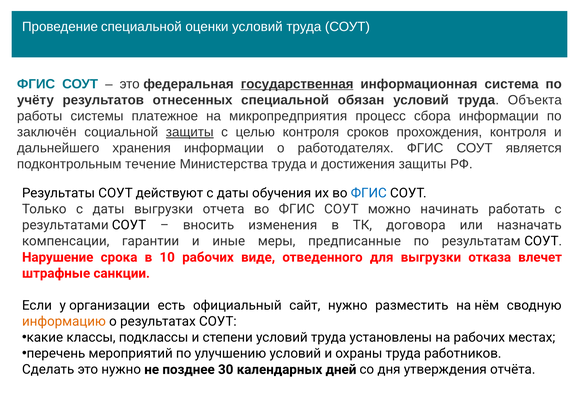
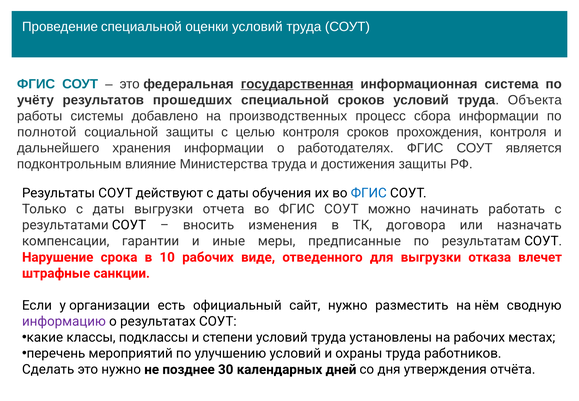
отнесенных: отнесенных -> прошедших (192, 100)
специальной обязан: обязан -> сроков (361, 100)
платежное: платежное -> добавлено (165, 116)
микропредприятия: микропредприятия -> производственных (288, 116)
заключён: заключён -> полнотой (47, 132)
защиты underline: present -> none (190, 132)
течение: течение -> влияние (151, 164)
информацию colour: orange -> purple (64, 321)
